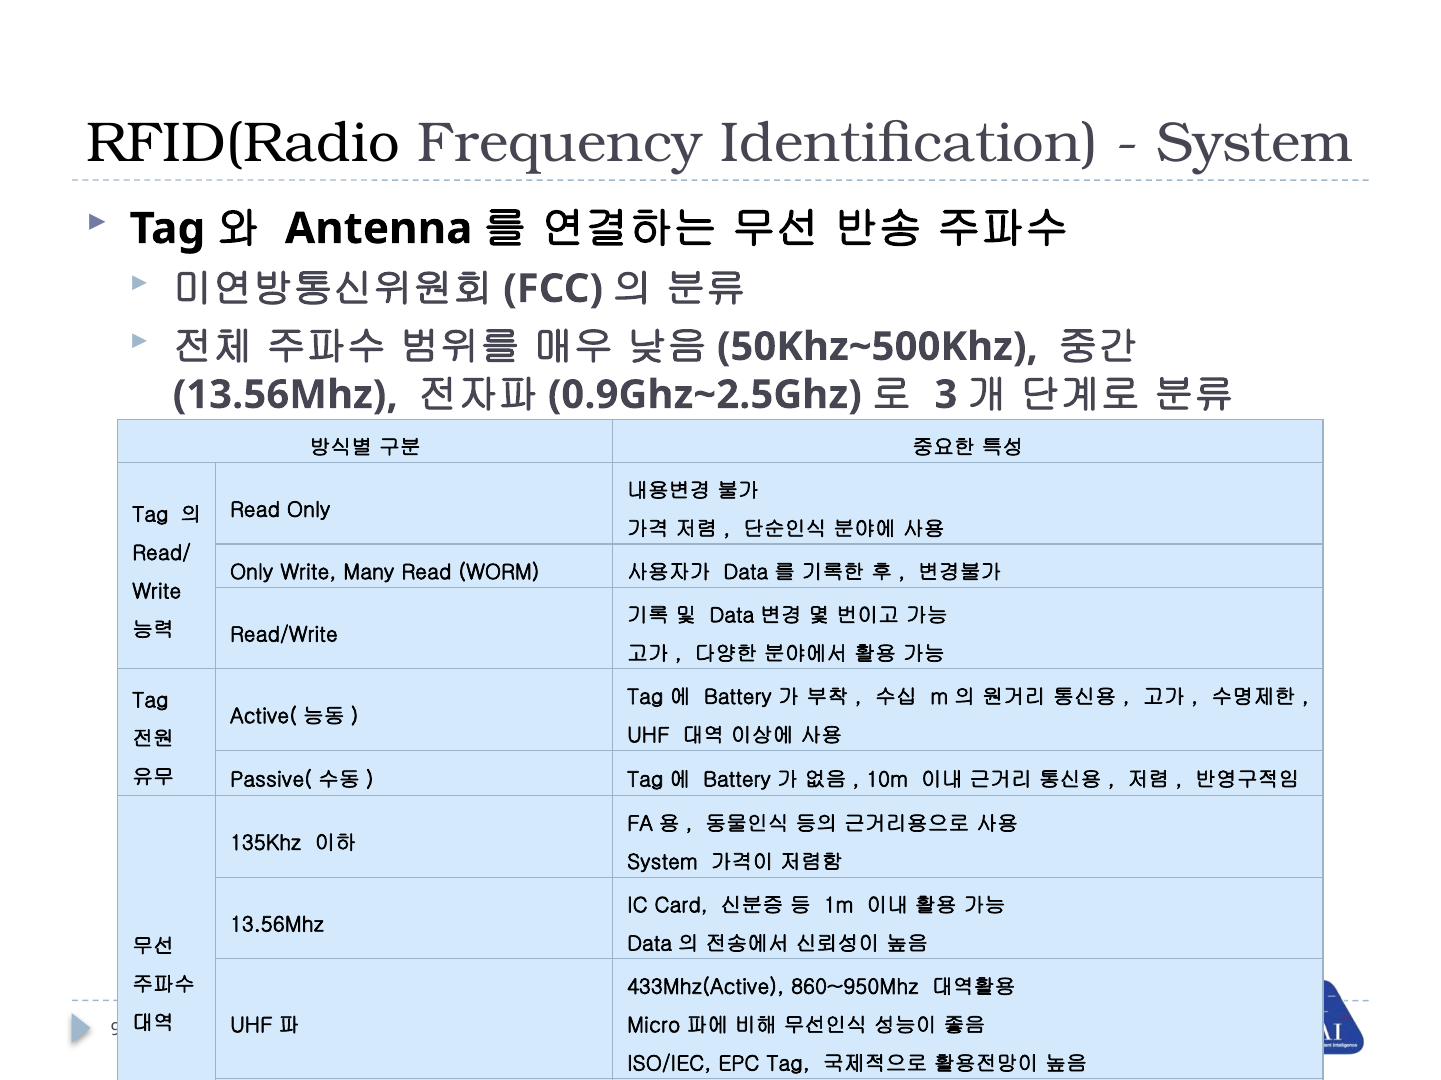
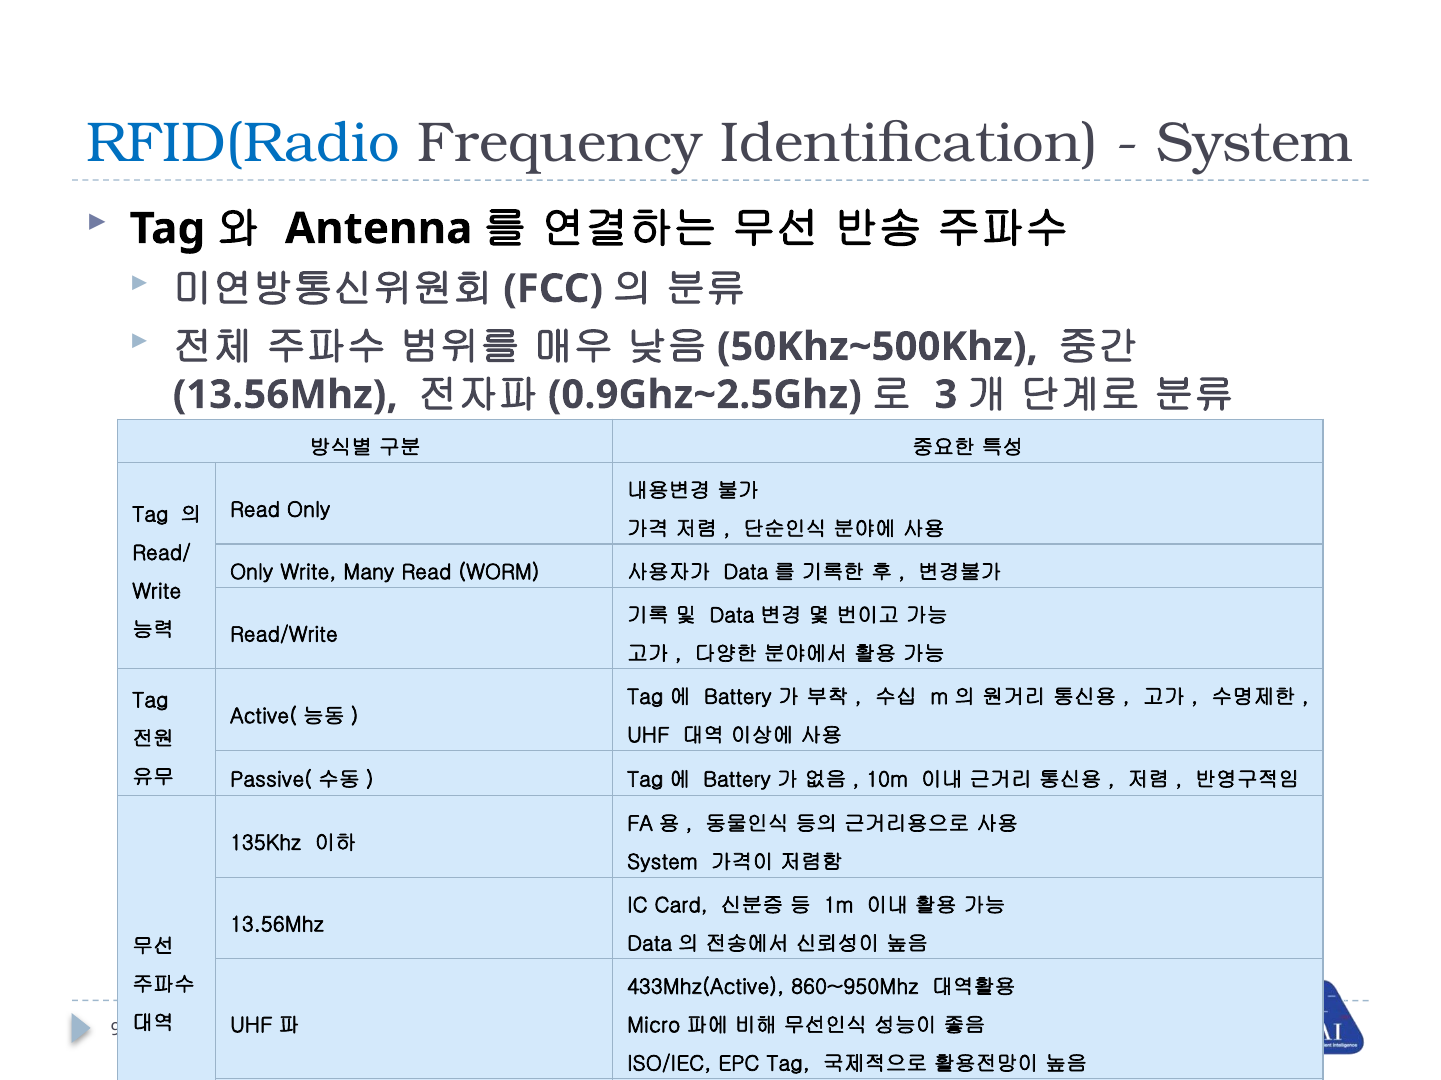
RFID(Radio colour: black -> blue (243, 143)
